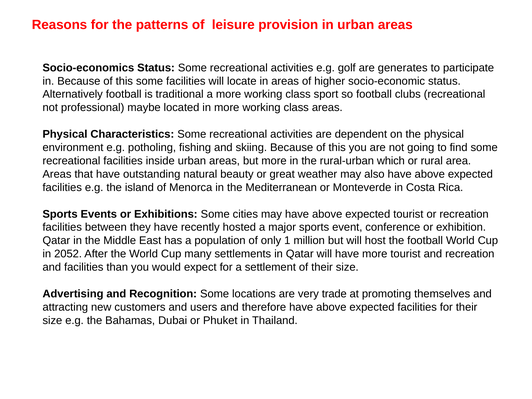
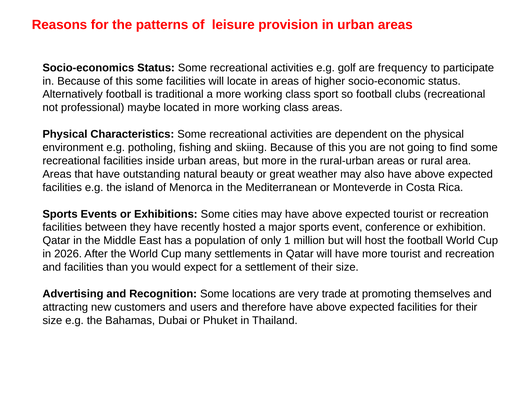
generates: generates -> frequency (403, 68)
rural-urban which: which -> areas (391, 161)
2052: 2052 -> 2026 (68, 254)
